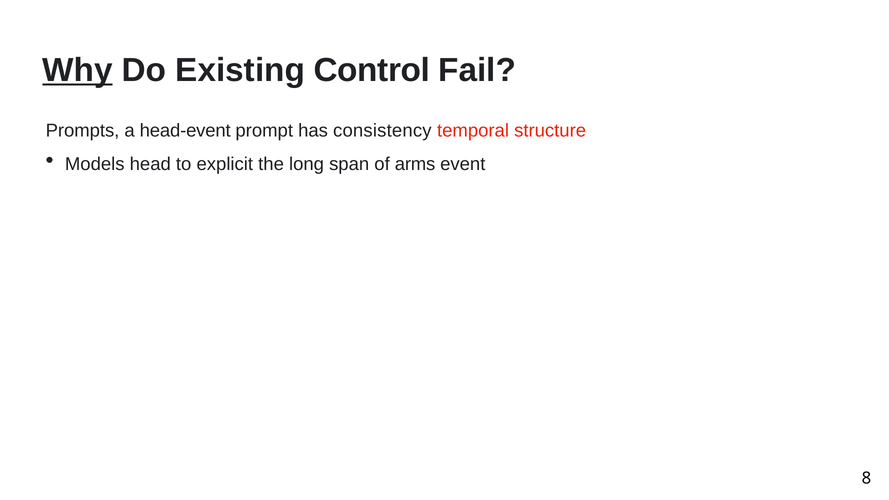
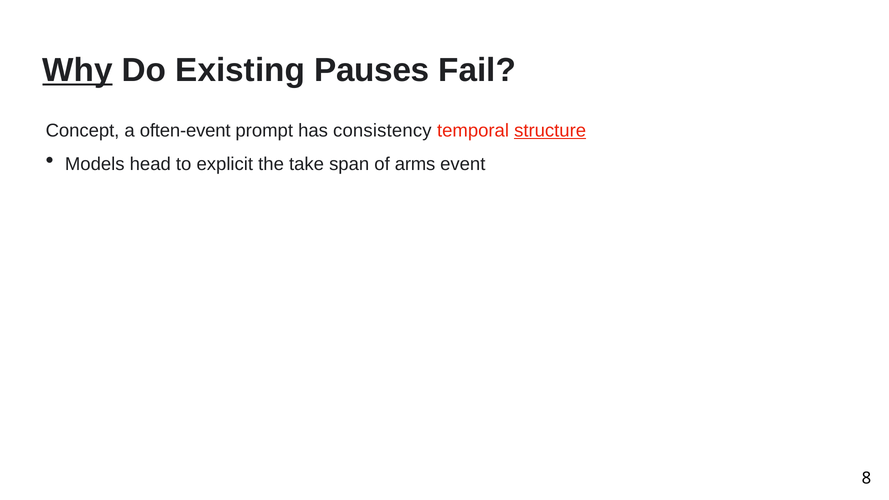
Control: Control -> Pauses (372, 70)
Prompts: Prompts -> Concept (83, 131)
head-event: head-event -> often-event (185, 131)
structure underline: none -> present (550, 131)
long: long -> take (307, 164)
